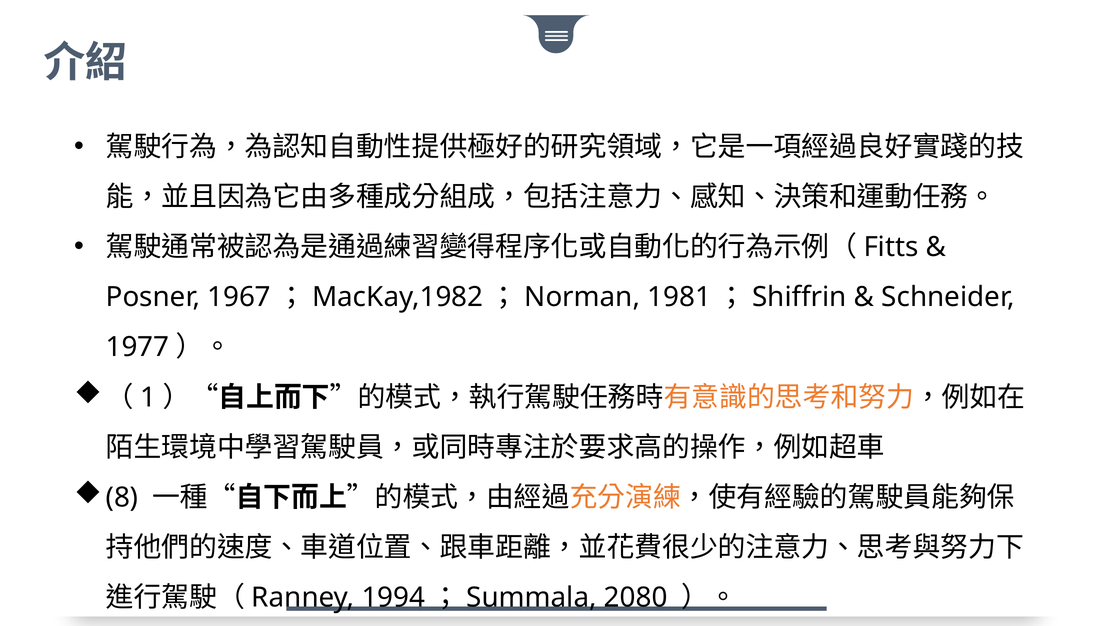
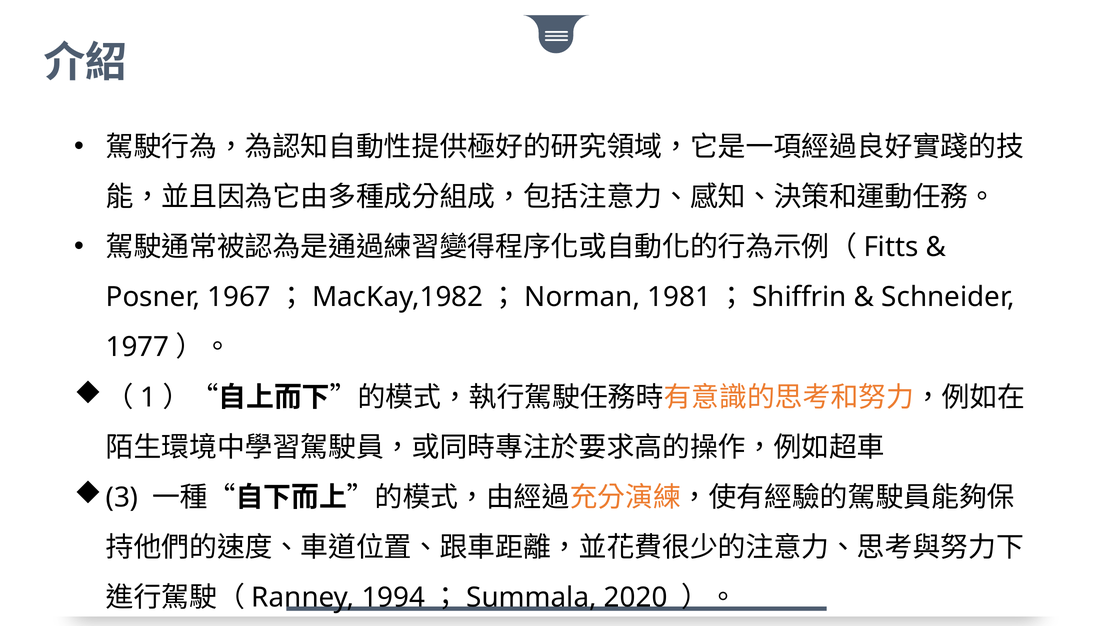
8: 8 -> 3 (122, 498)
2080: 2080 -> 2020 (636, 598)
